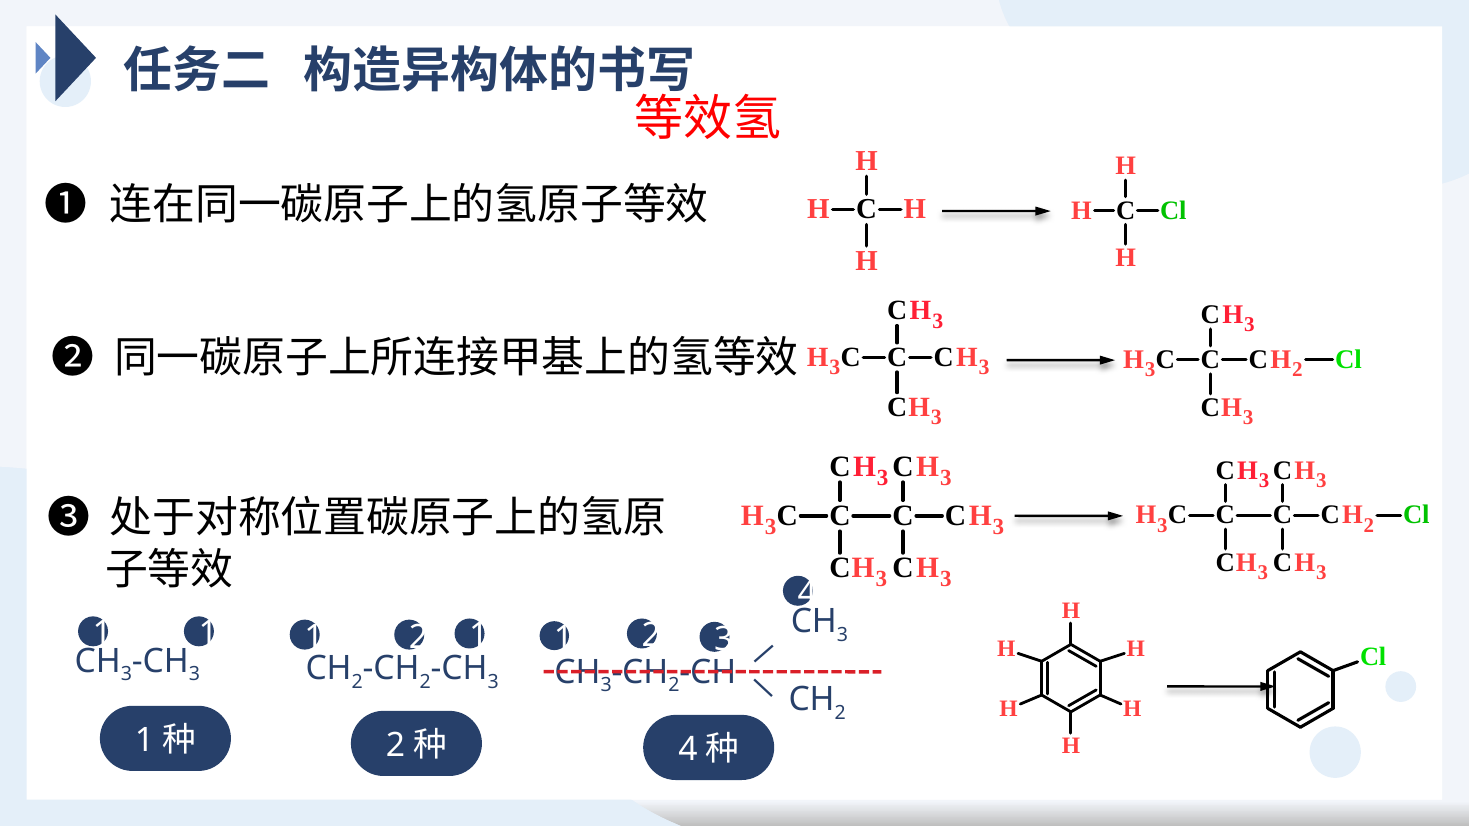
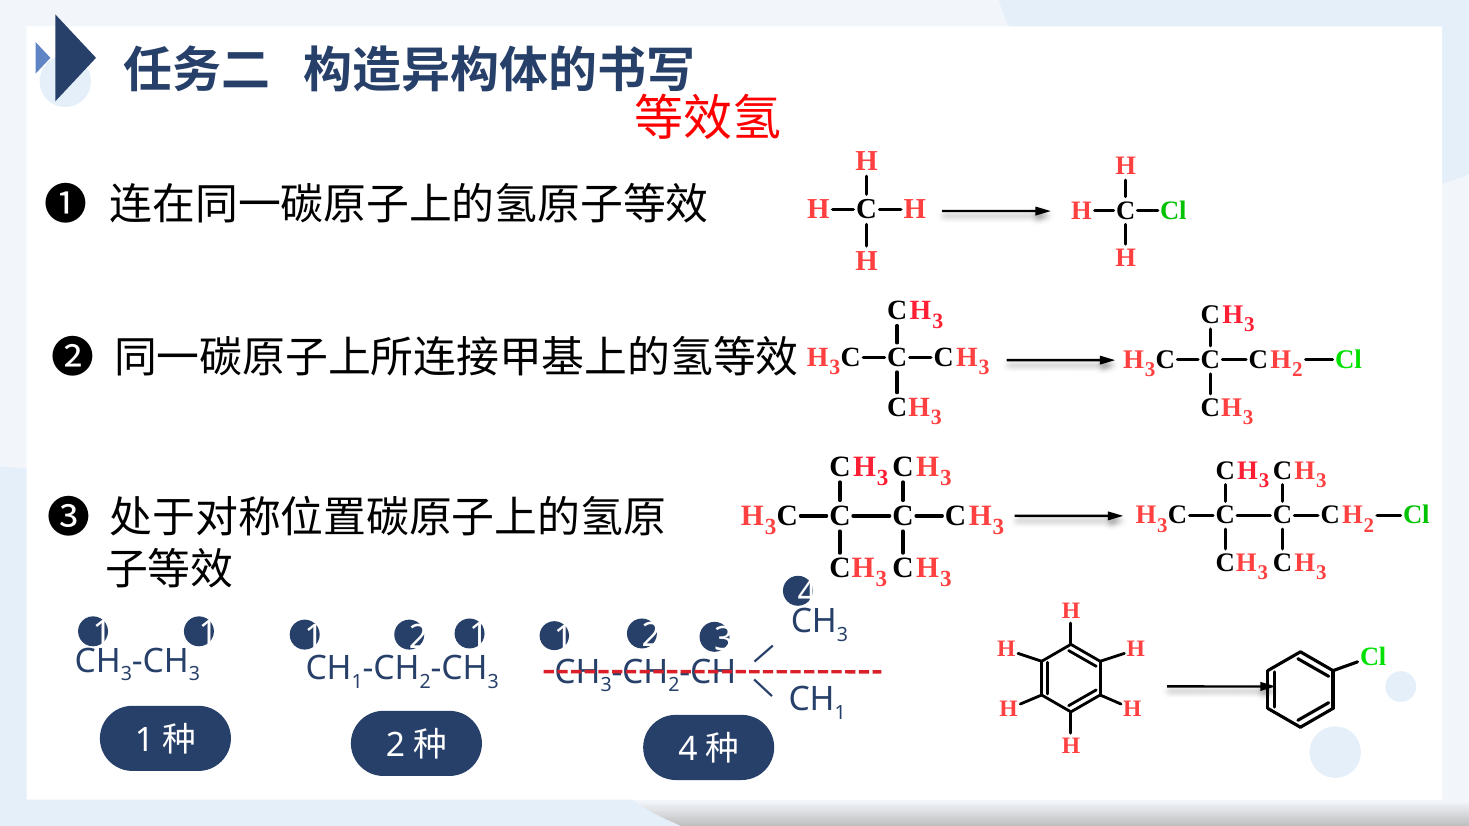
2: 2 -> 1 (357, 682)
2: 2 -> 1 (840, 713)
